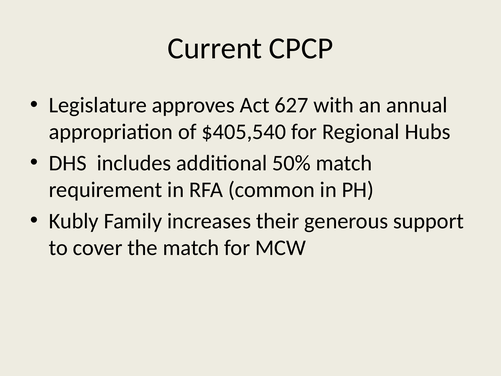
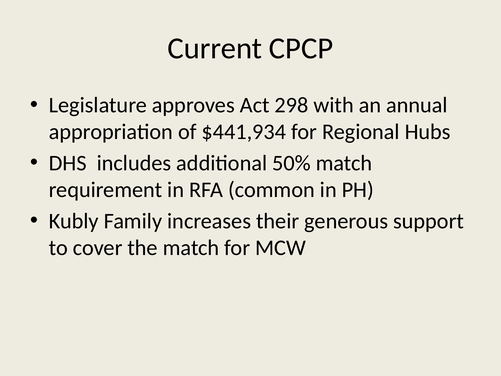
627: 627 -> 298 (291, 105)
$405,540: $405,540 -> $441,934 (244, 132)
